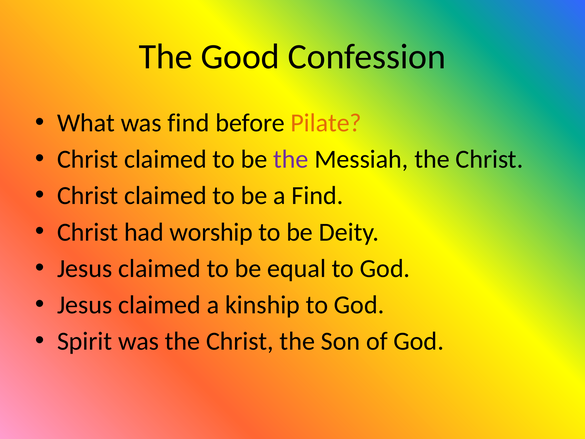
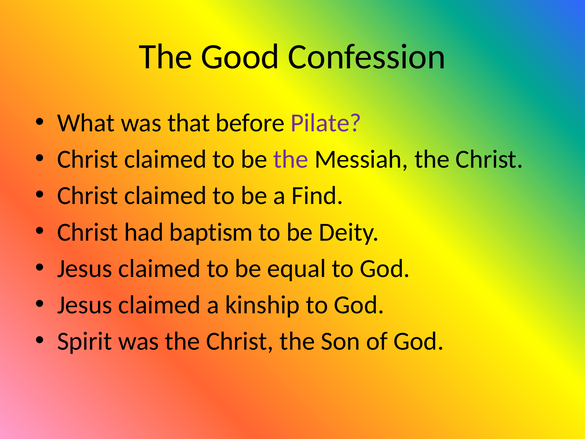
was find: find -> that (189, 123)
Pilate colour: orange -> purple (326, 123)
worship: worship -> baptism (211, 232)
